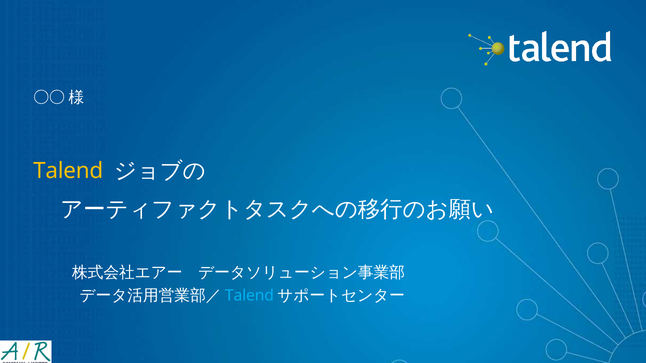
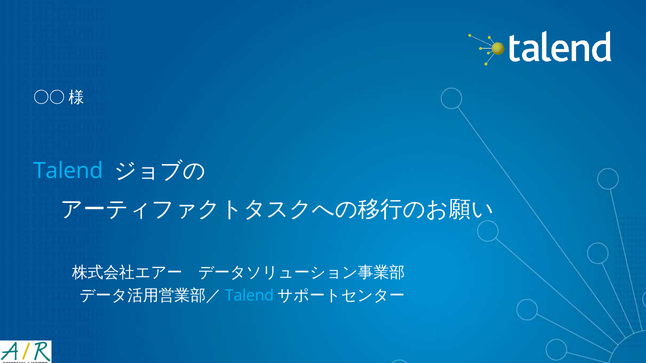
Talend colour: yellow -> light blue (68, 171)
